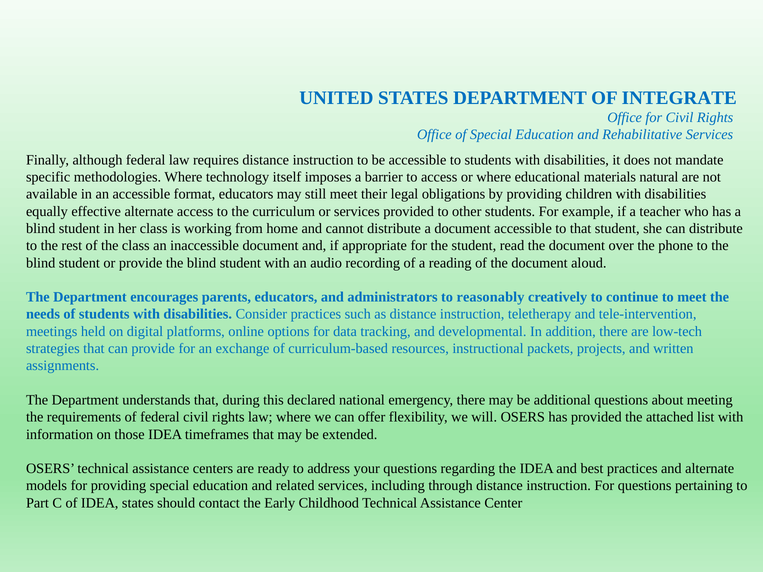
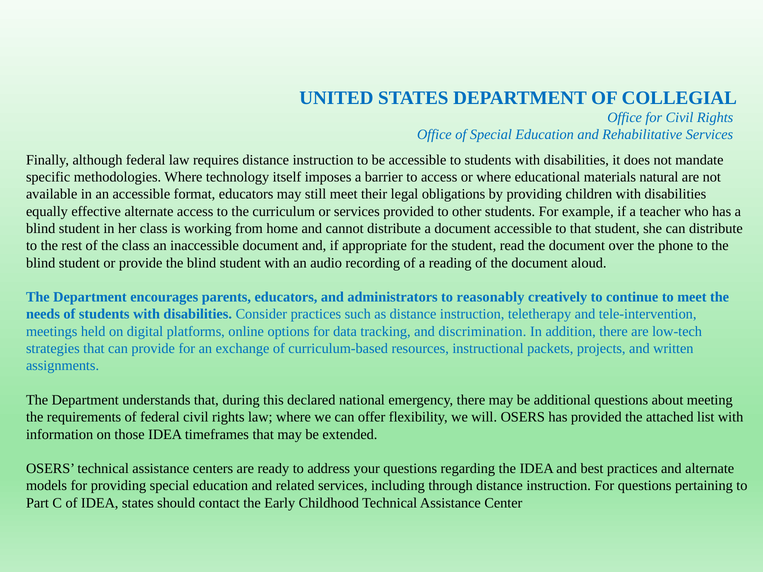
INTEGRATE: INTEGRATE -> COLLEGIAL (679, 98)
developmental: developmental -> discrimination (482, 332)
